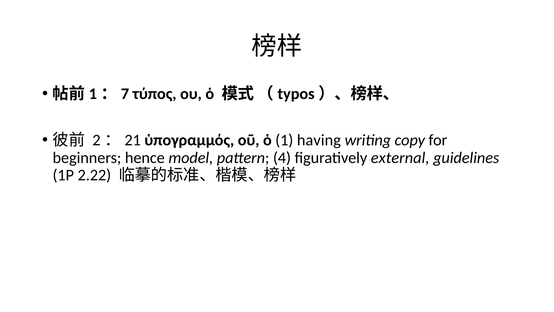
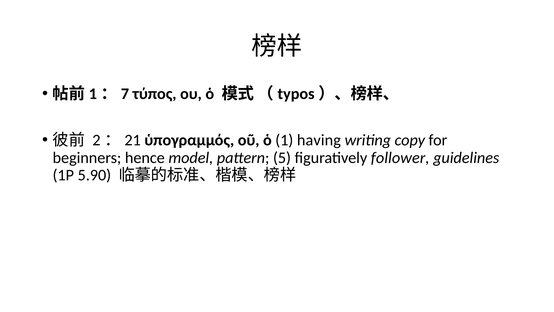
4: 4 -> 5 (282, 158)
external: external -> follower (400, 158)
2.22: 2.22 -> 5.90 (94, 175)
